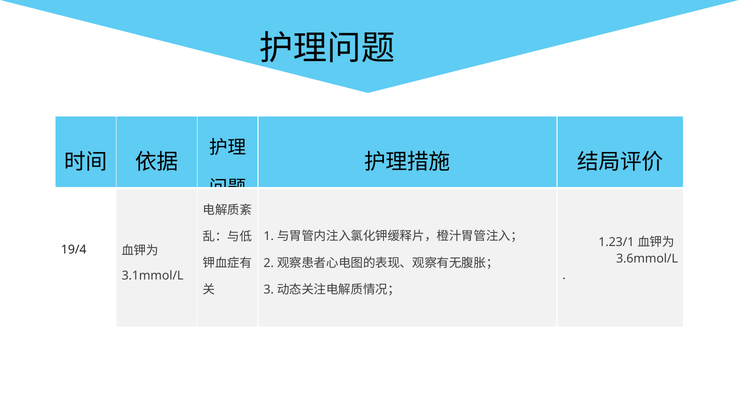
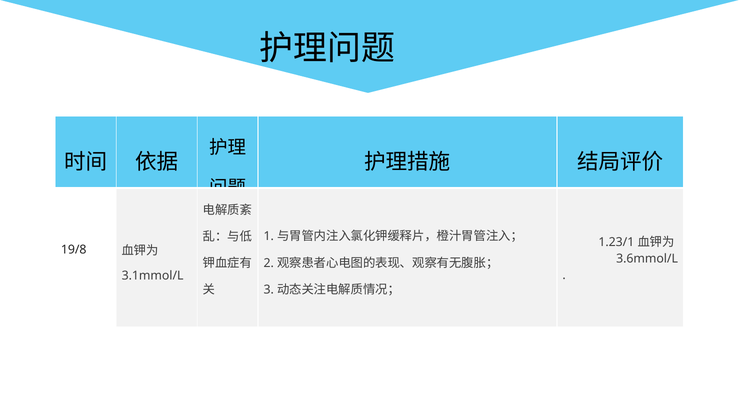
19/4: 19/4 -> 19/8 (74, 250)
